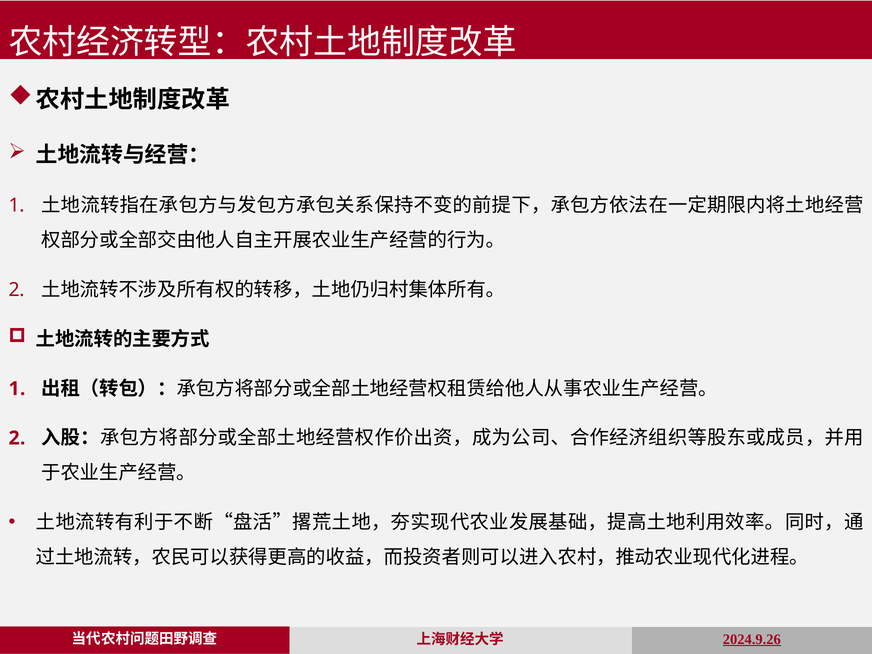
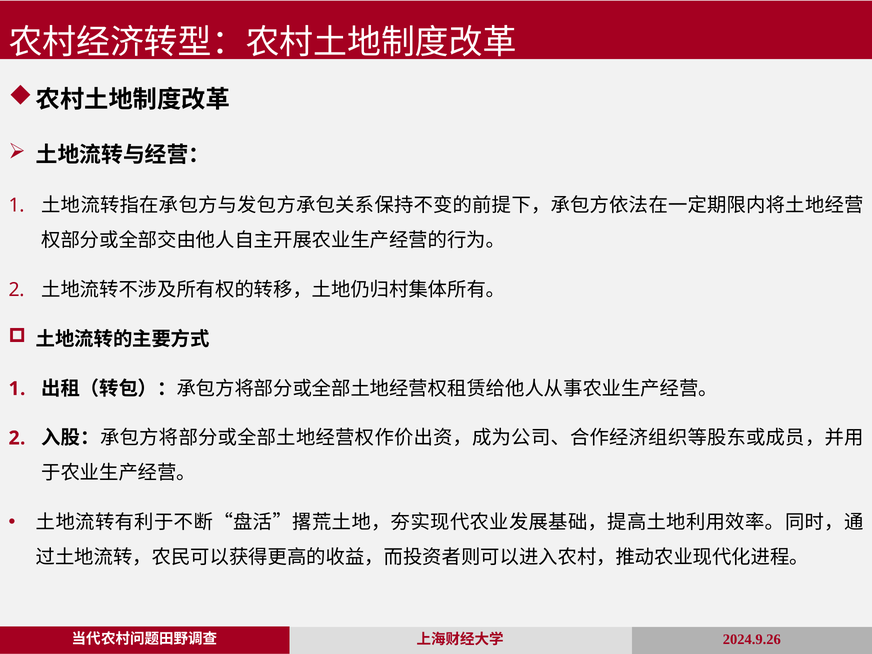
2024.9.26 underline: present -> none (752, 639)
